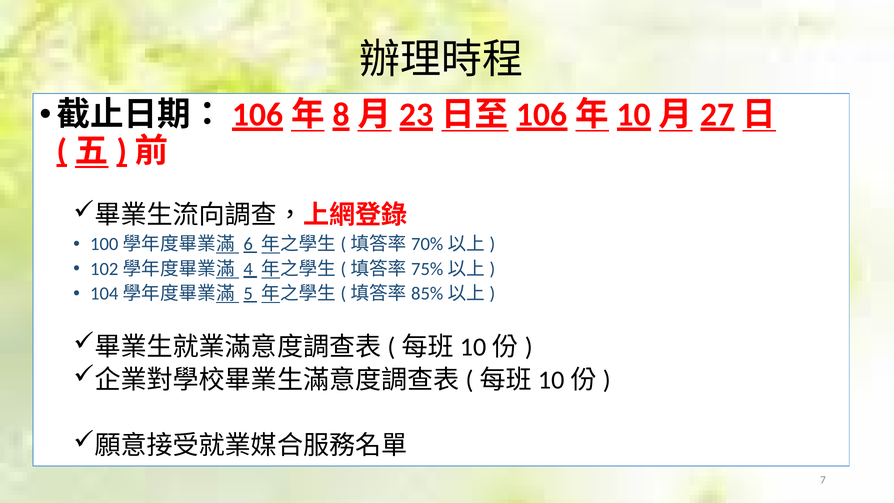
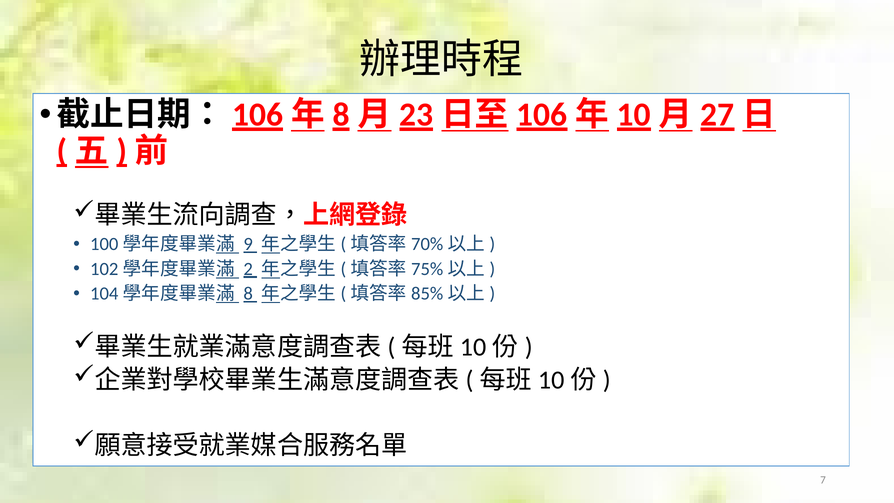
6: 6 -> 9 (248, 244)
4: 4 -> 2 (248, 269)
5: 5 -> 8 (248, 294)
